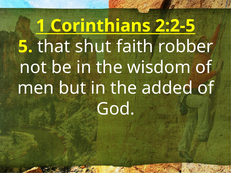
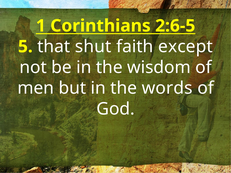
2:2-5: 2:2-5 -> 2:6-5 (175, 26)
robber: robber -> except (185, 47)
added: added -> words (167, 88)
